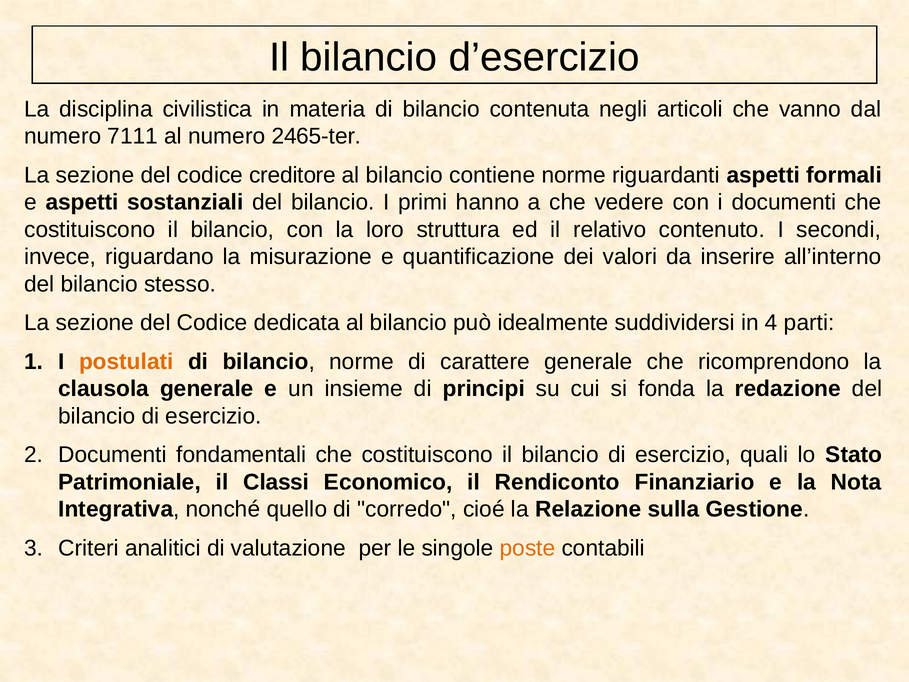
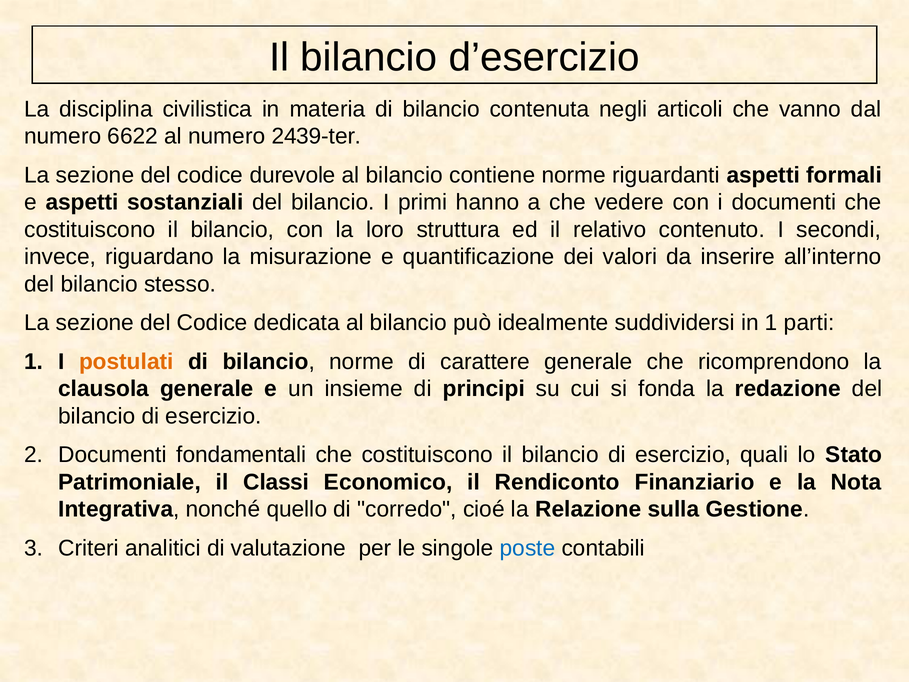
7111: 7111 -> 6622 (133, 136)
2465-ter: 2465-ter -> 2439-ter (316, 136)
creditore: creditore -> durevole (293, 175)
in 4: 4 -> 1 (771, 323)
poste colour: orange -> blue (528, 548)
